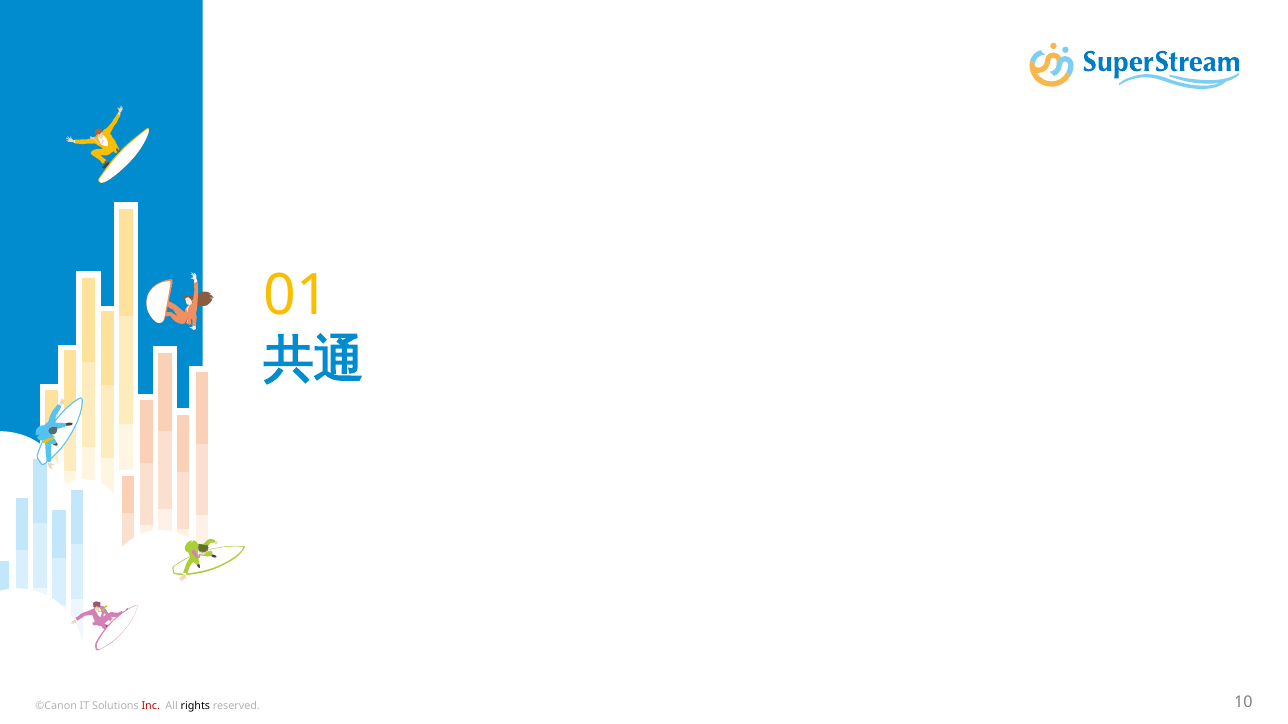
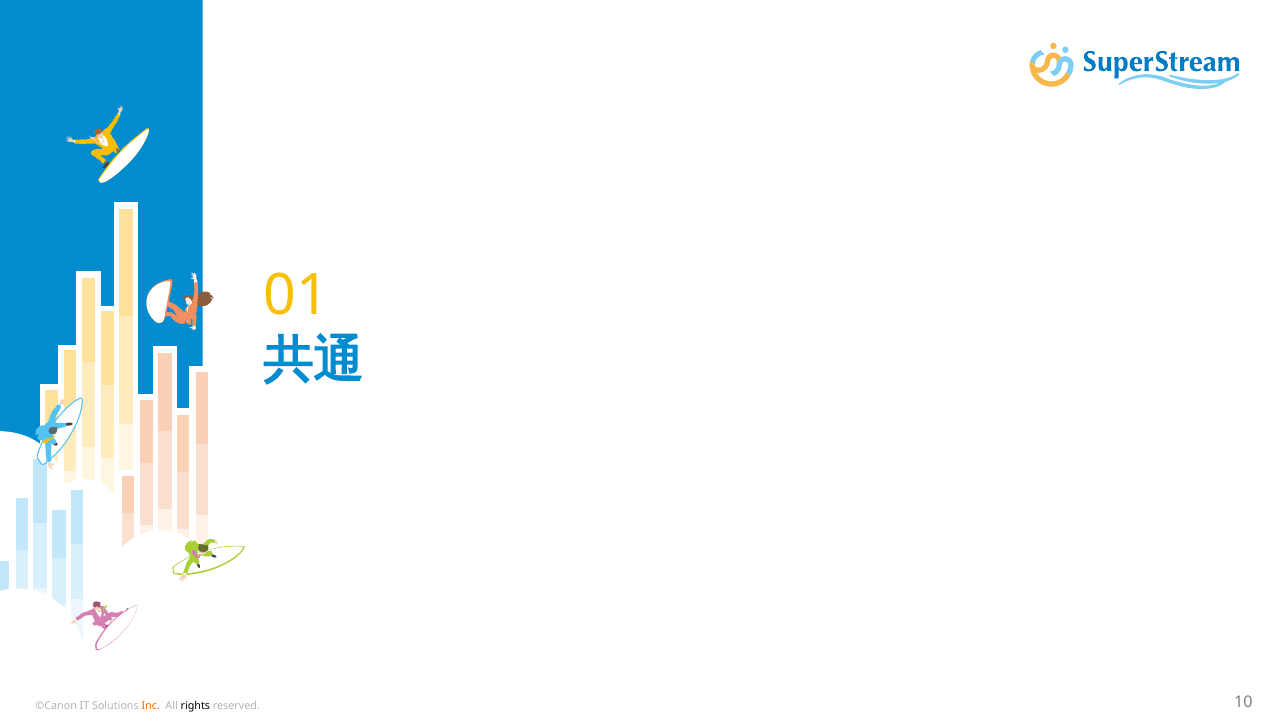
Inc colour: red -> orange (151, 706)
